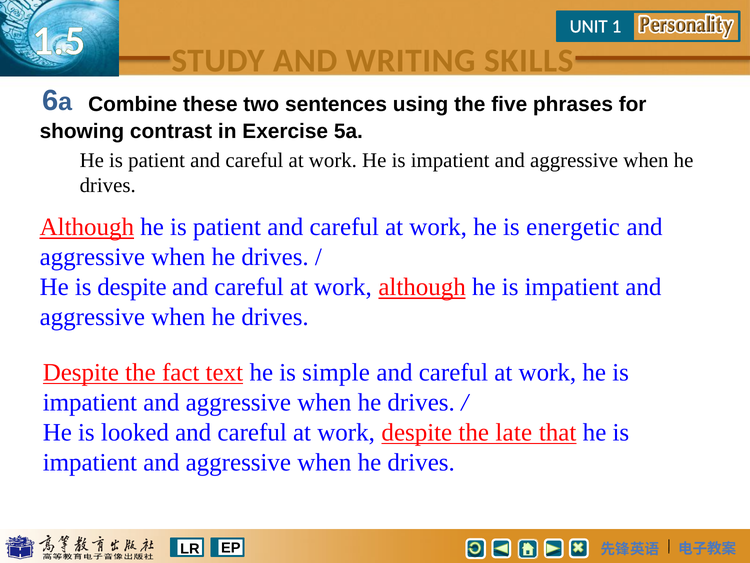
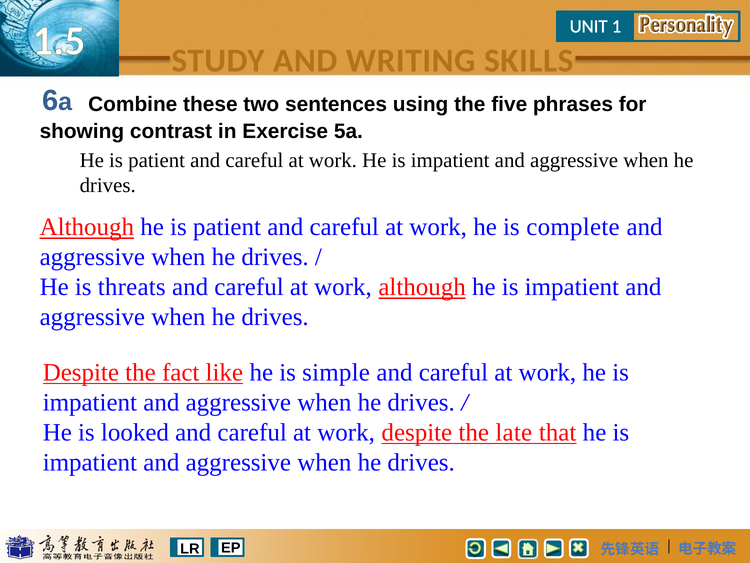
energetic: energetic -> complete (573, 227)
is despite: despite -> threats (132, 287)
text: text -> like (224, 372)
